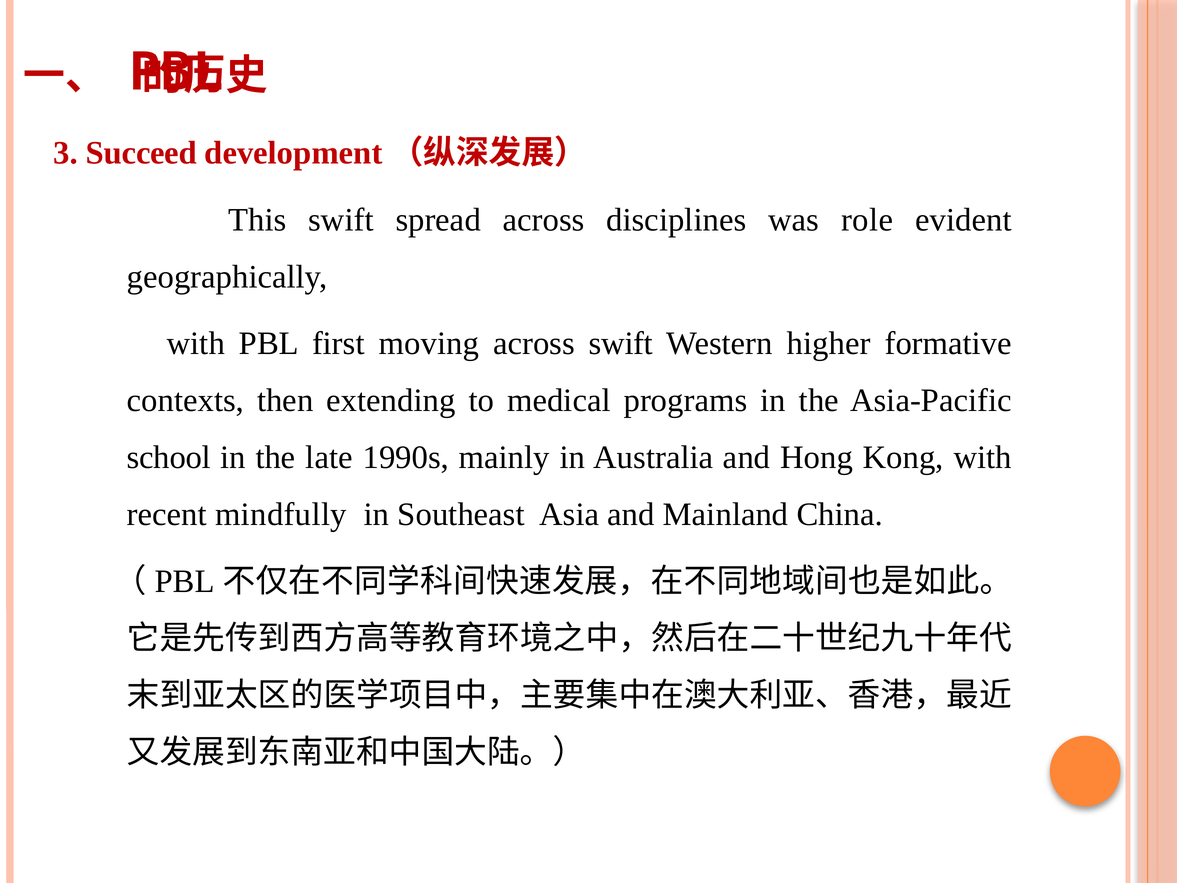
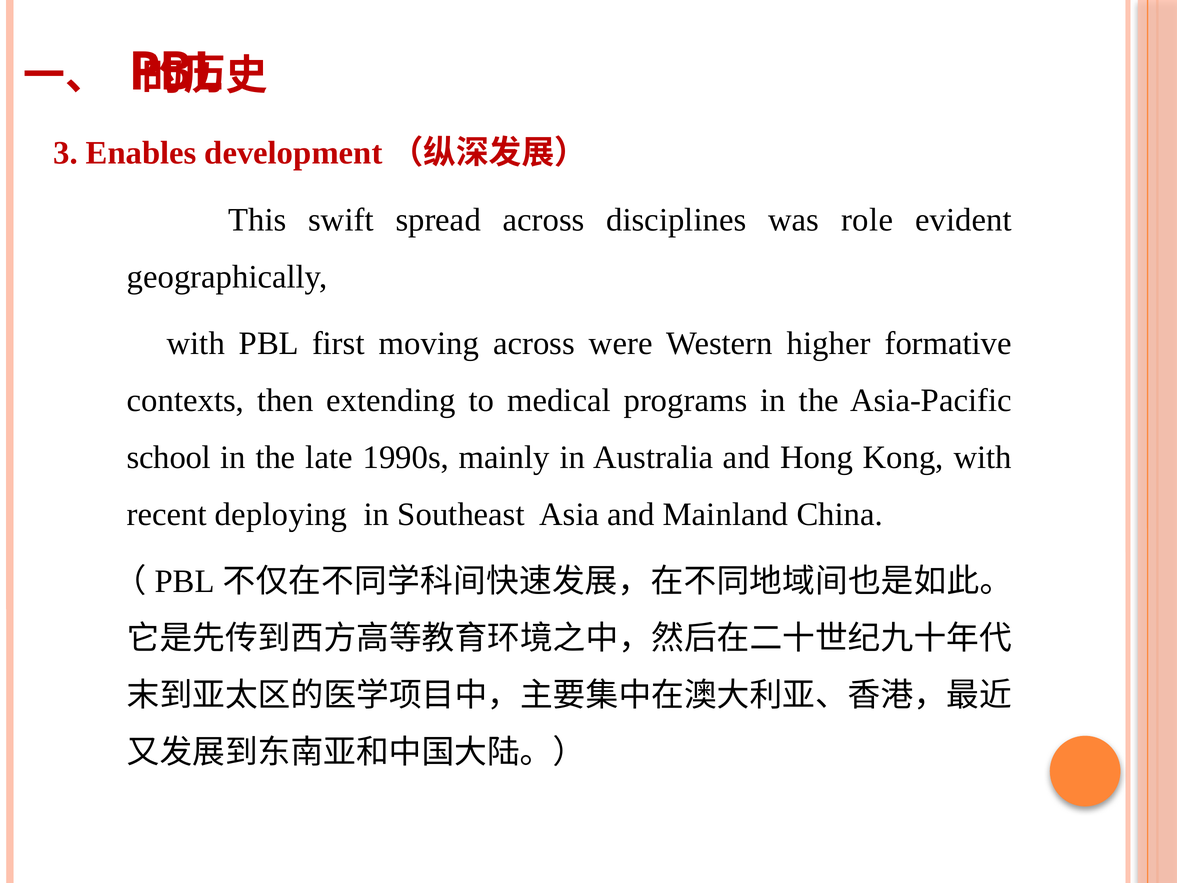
Succeed: Succeed -> Enables (141, 153)
across swift: swift -> were (621, 344)
mindfully: mindfully -> deploying (281, 514)
